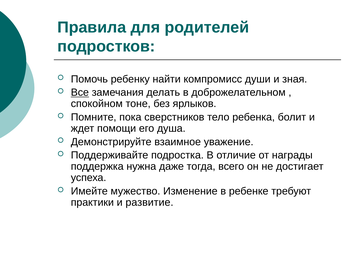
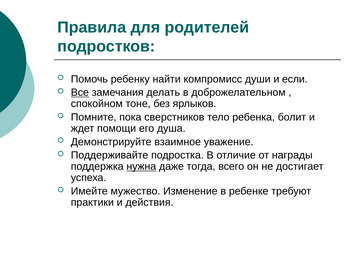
зная: зная -> если (295, 79)
нужна underline: none -> present (141, 167)
развитие: развитие -> действия (150, 203)
